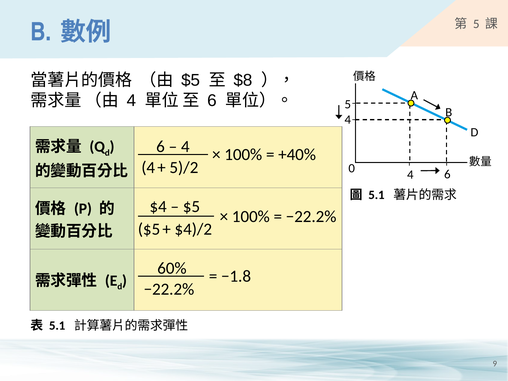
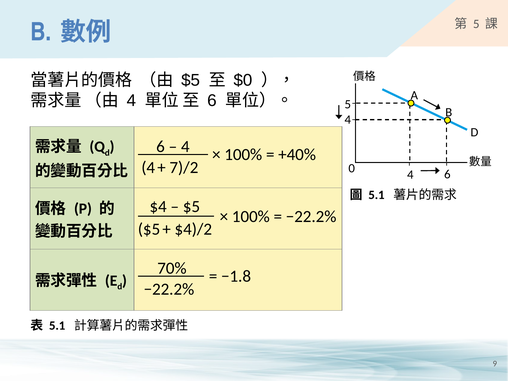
$8: $8 -> $0 (243, 80)
5)/2: 5)/2 -> 7)/2 (184, 168)
60%: 60% -> 70% (172, 268)
